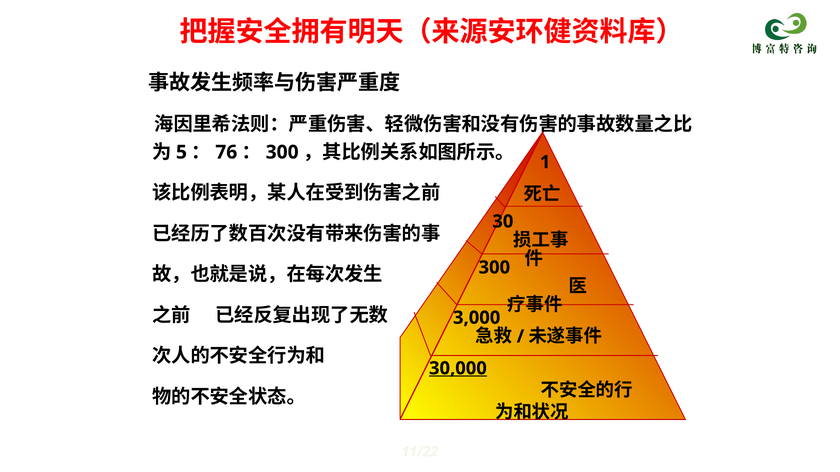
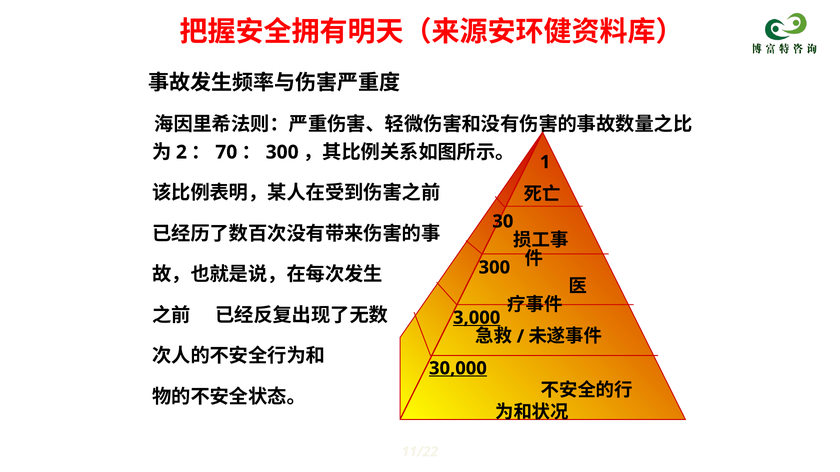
5: 5 -> 2 (181, 152)
76: 76 -> 70 (226, 152)
3,000 underline: none -> present (477, 318)
